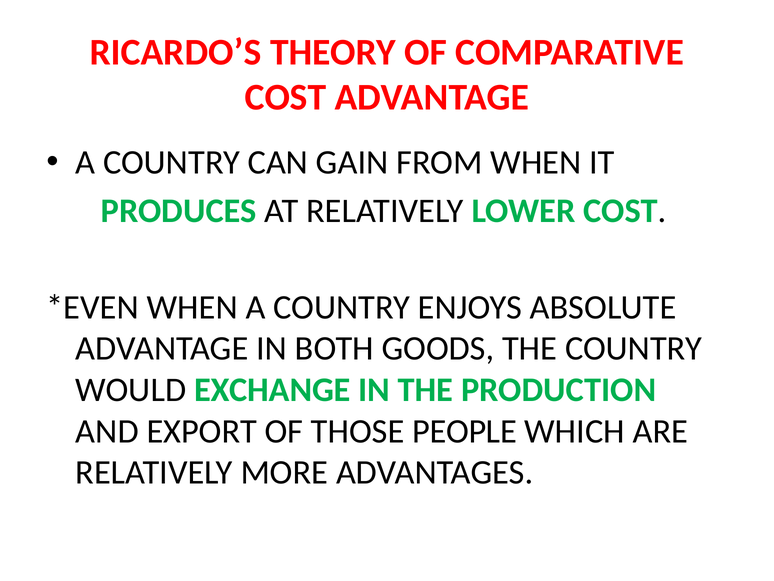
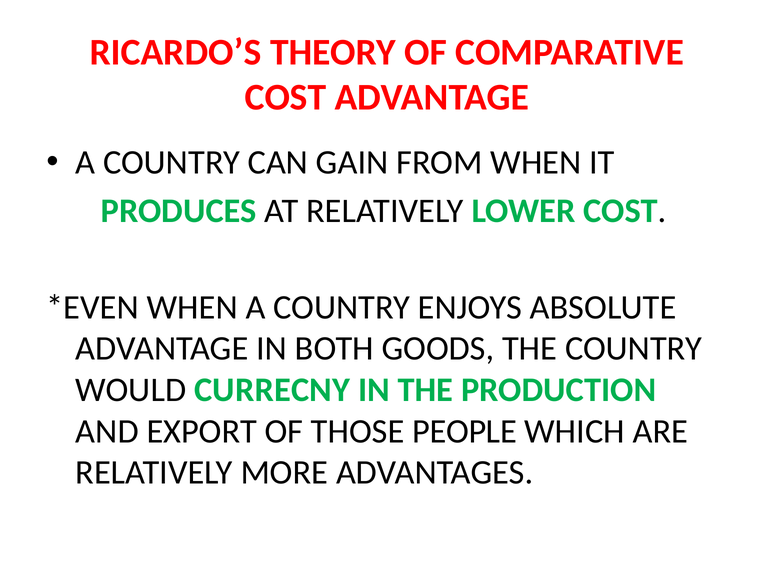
EXCHANGE: EXCHANGE -> CURRECNY (272, 389)
